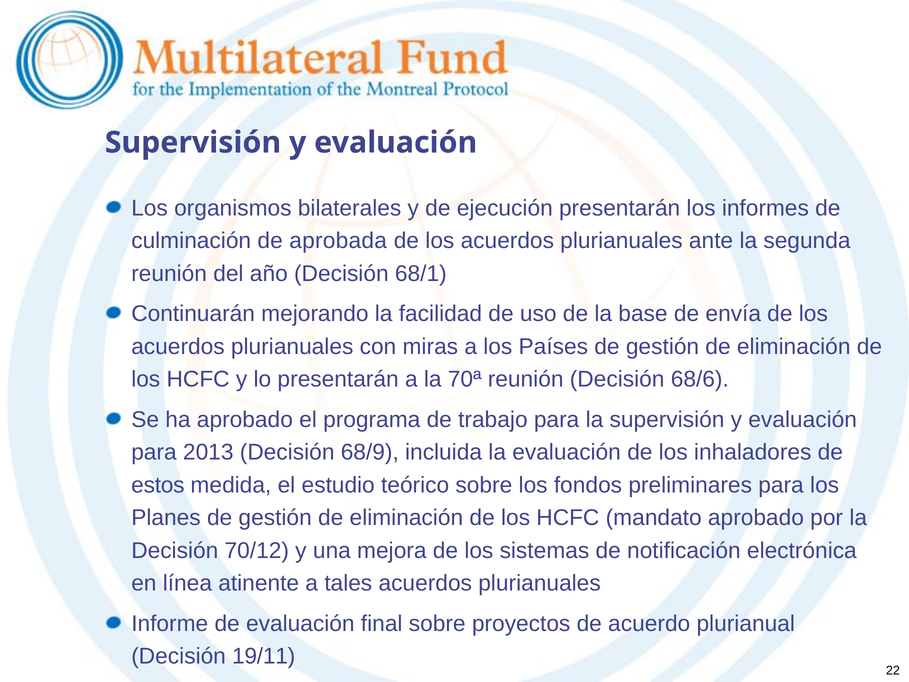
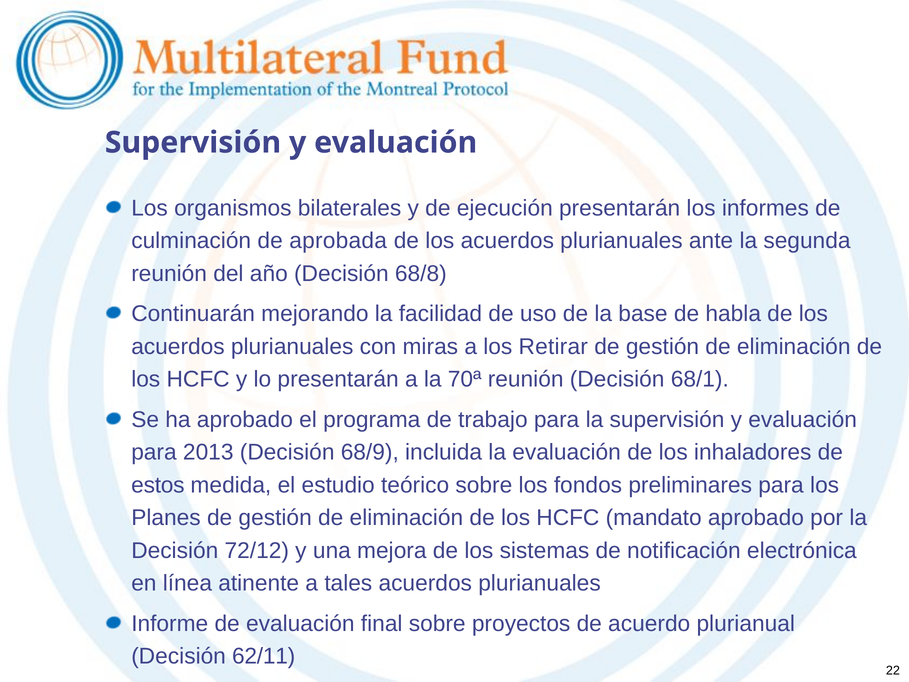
68/1: 68/1 -> 68/8 (421, 274)
envía: envía -> habla (733, 314)
Países: Países -> Retirar (553, 347)
68/6: 68/6 -> 68/1 (700, 379)
70/12: 70/12 -> 72/12 (257, 550)
19/11: 19/11 -> 62/11 (264, 656)
